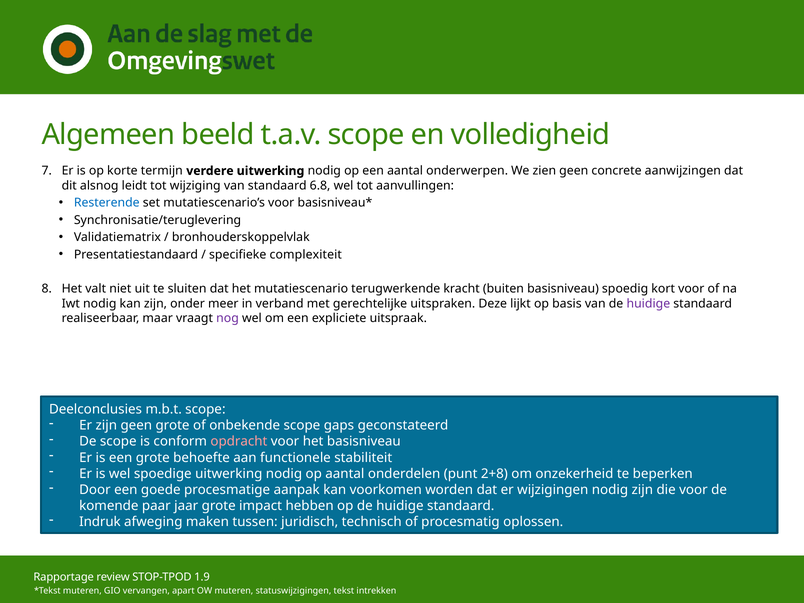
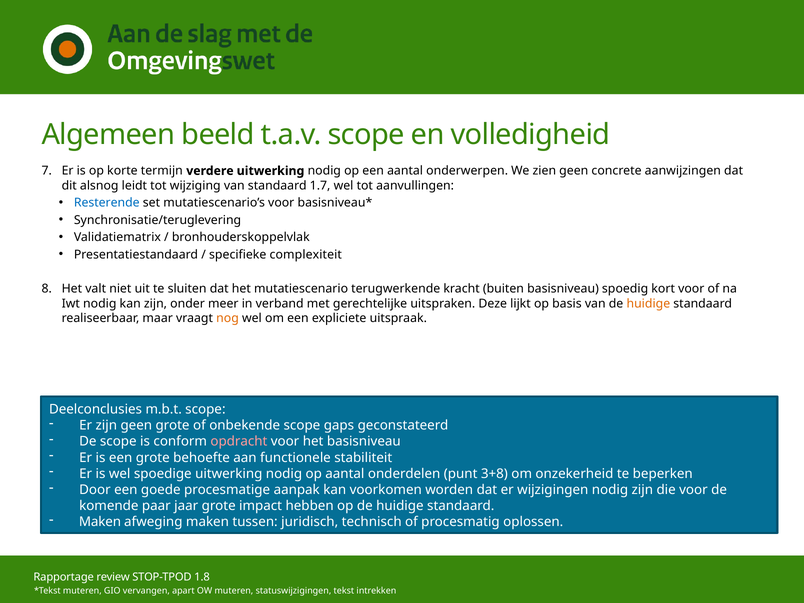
6.8: 6.8 -> 1.7 (320, 186)
huidige colour: purple -> orange (648, 304)
nog colour: purple -> orange (228, 318)
2+8: 2+8 -> 3+8 (494, 474)
Indruk: Indruk -> Maken (100, 522)
1.9: 1.9 -> 1.8 (202, 577)
